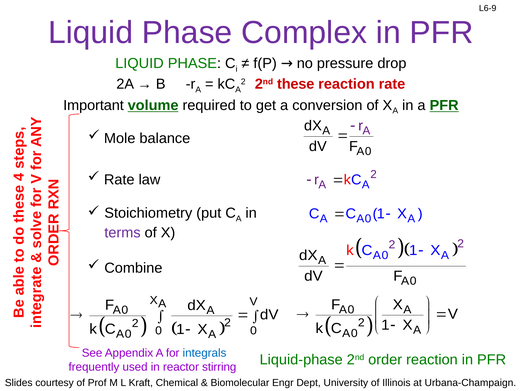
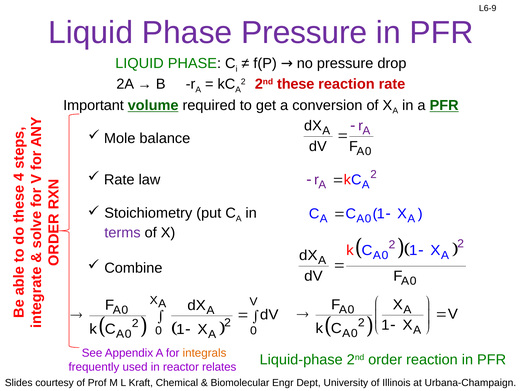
Phase Complex: Complex -> Pressure (304, 33)
integrals colour: blue -> orange (204, 354)
stirring: stirring -> relates (219, 368)
